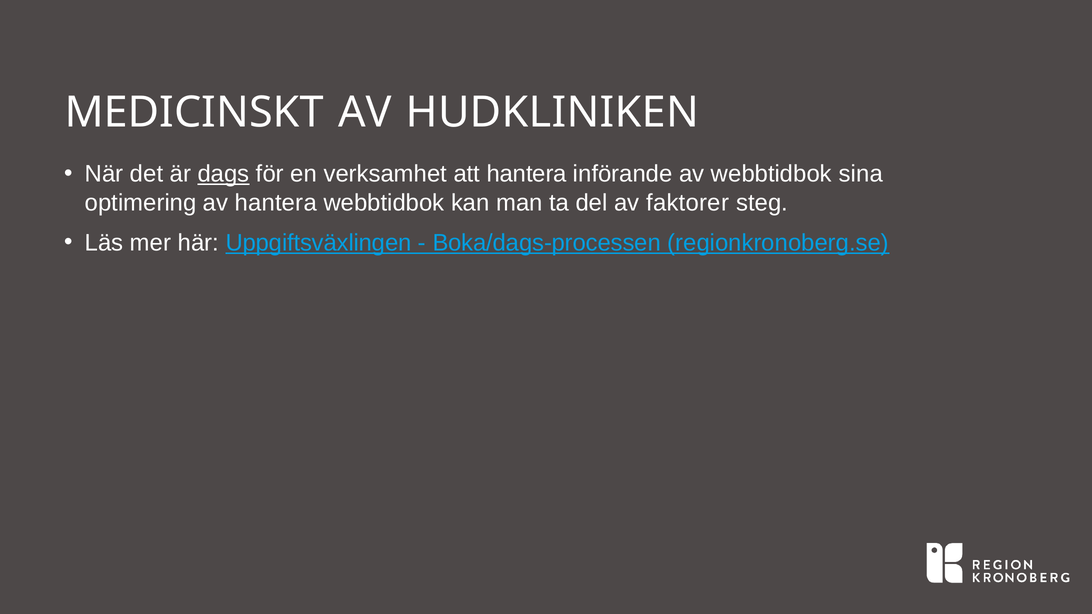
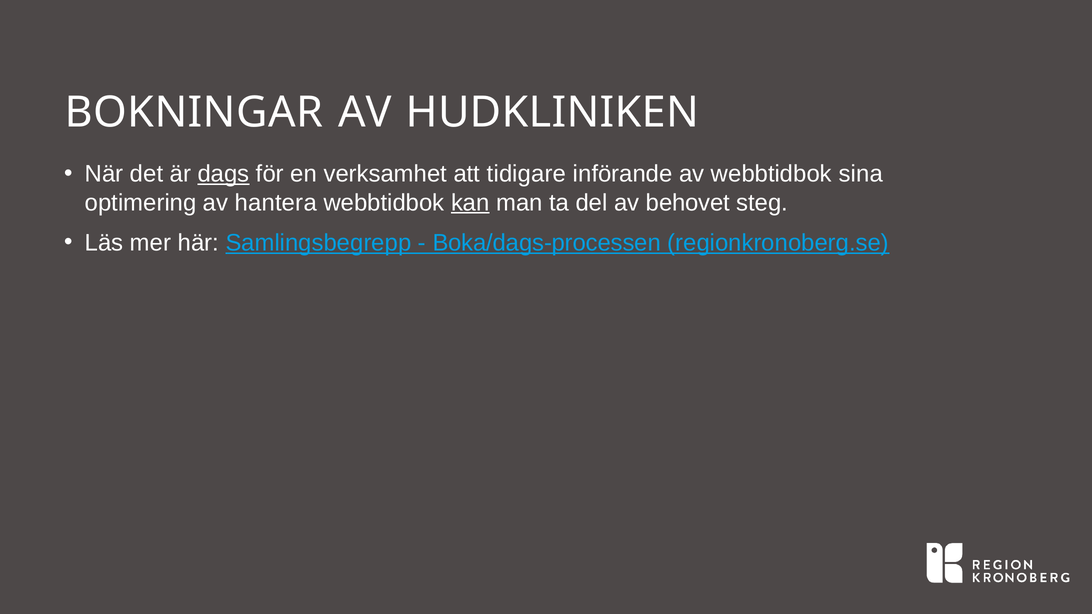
MEDICINSKT: MEDICINSKT -> BOKNINGAR (194, 112)
att hantera: hantera -> tidigare (527, 174)
kan underline: none -> present (470, 203)
faktorer: faktorer -> behovet (688, 203)
Uppgiftsväxlingen: Uppgiftsväxlingen -> Samlingsbegrepp (318, 243)
